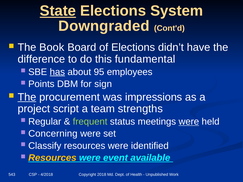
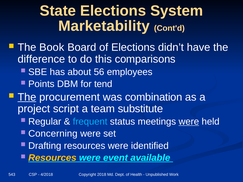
State underline: present -> none (58, 11)
Downgraded: Downgraded -> Marketability (104, 26)
fundamental: fundamental -> comparisons (145, 59)
has underline: present -> none (57, 72)
95: 95 -> 56 (99, 72)
sign: sign -> tend (103, 84)
impressions: impressions -> combination (154, 97)
strengths: strengths -> substitute (140, 109)
frequent colour: light green -> light blue (90, 122)
Classify: Classify -> Drafting (45, 146)
